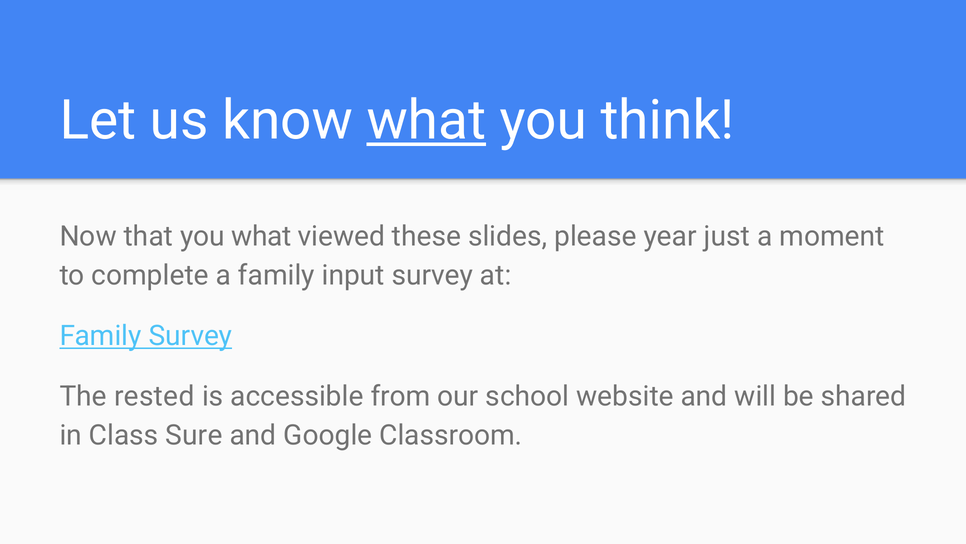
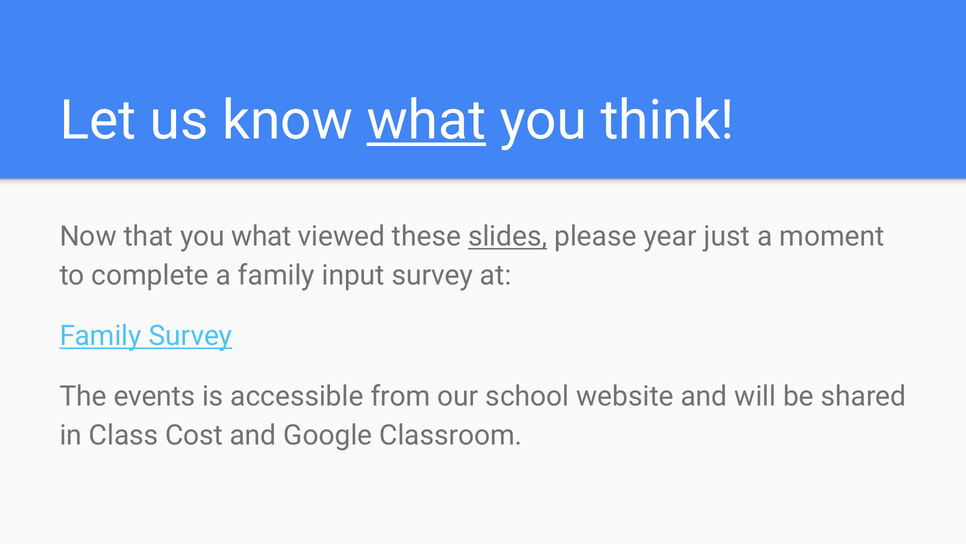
slides underline: none -> present (508, 236)
rested: rested -> events (154, 396)
Sure: Sure -> Cost (194, 435)
